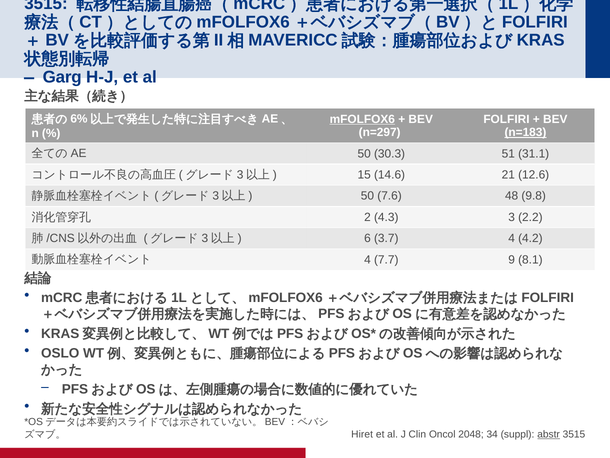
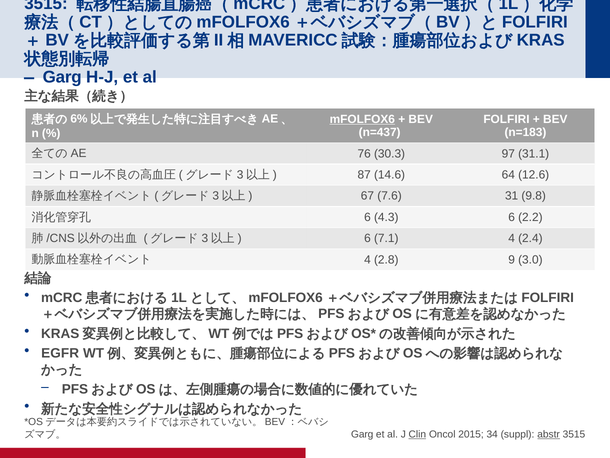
n=297: n=297 -> n=437 (380, 132)
n=183 underline: present -> none (525, 132)
50: 50 -> 76 (364, 153)
51: 51 -> 97 (508, 153)
15: 15 -> 87 (364, 175)
21: 21 -> 64 (508, 175)
50: 50 -> 67 (367, 196)
48: 48 -> 31 (512, 196)
2: 2 -> 6 (367, 217)
4.3 3: 3 -> 6 (512, 217)
3.7: 3.7 -> 7.1 (386, 238)
4.2: 4.2 -> 2.4 (530, 238)
7.7: 7.7 -> 2.8 (386, 259)
8.1: 8.1 -> 3.0 (530, 259)
OSLO: OSLO -> EGFR (60, 353)
Hiret: Hiret -> Garg (362, 434)
Clin underline: none -> present (417, 434)
2048: 2048 -> 2015 (471, 434)
